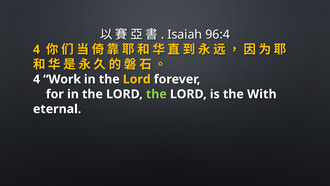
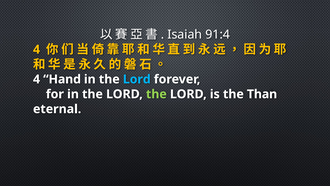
96:4: 96:4 -> 91:4 (218, 35)
Work: Work -> Hand (62, 79)
Lord colour: yellow -> light blue (137, 79)
With: With -> Than (262, 94)
